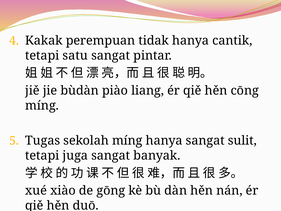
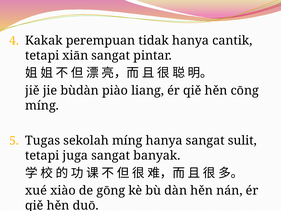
satu: satu -> xiān (75, 55)
